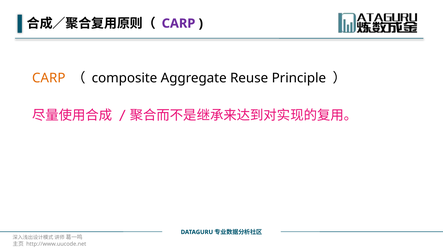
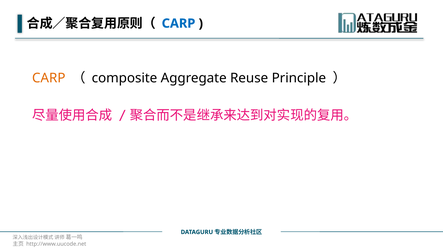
CARP colour: purple -> blue (179, 23)
